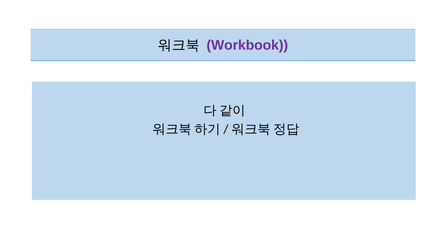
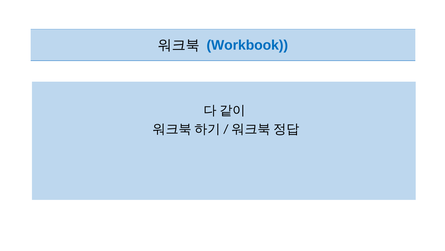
Workbook colour: purple -> blue (247, 45)
